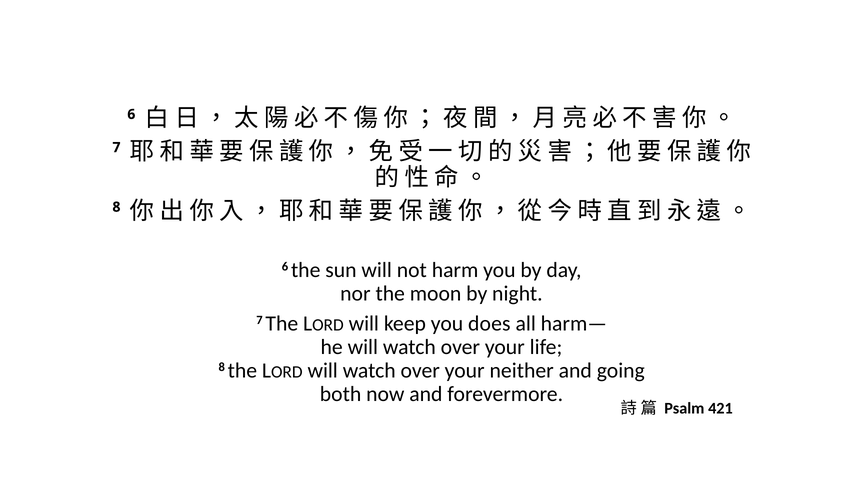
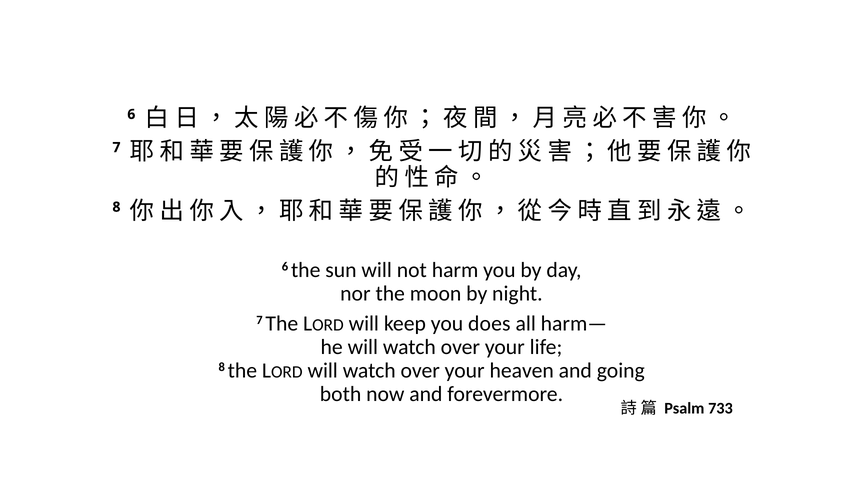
neither: neither -> heaven (522, 370)
421: 421 -> 733 (720, 408)
